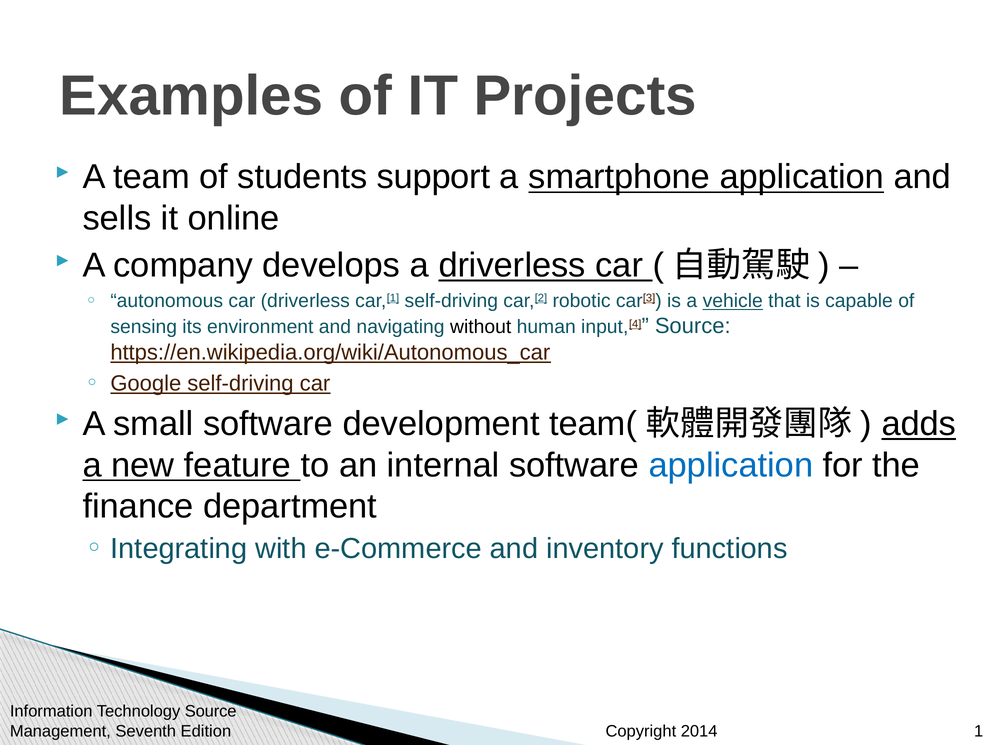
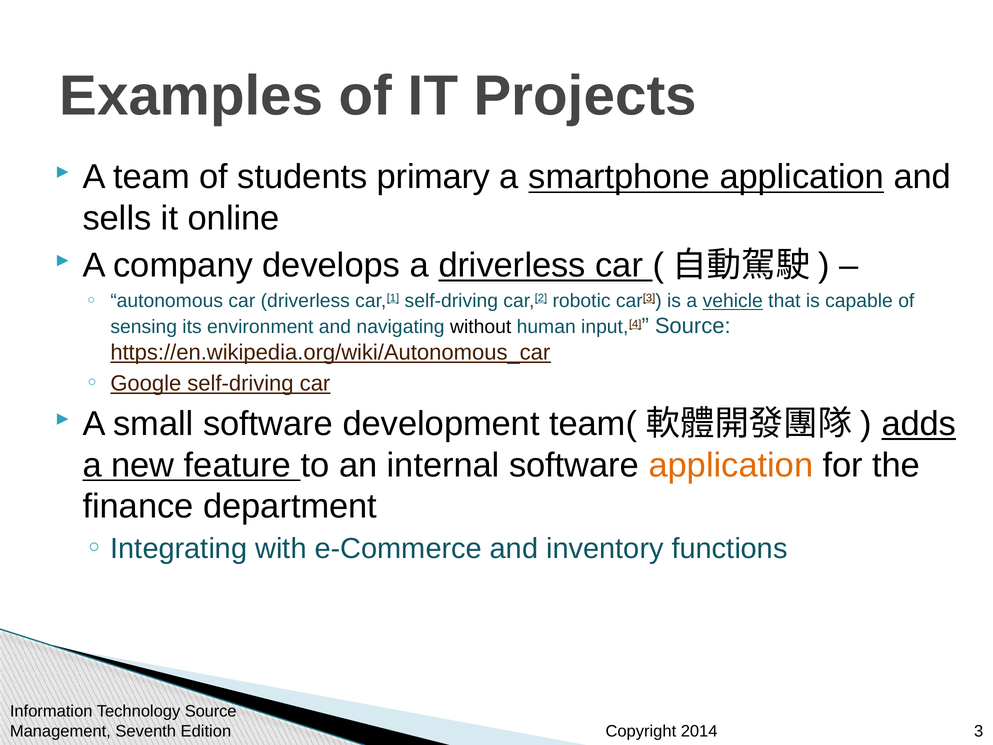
support: support -> primary (434, 177)
application colour: blue -> orange (731, 465)
1: 1 -> 3 (979, 731)
